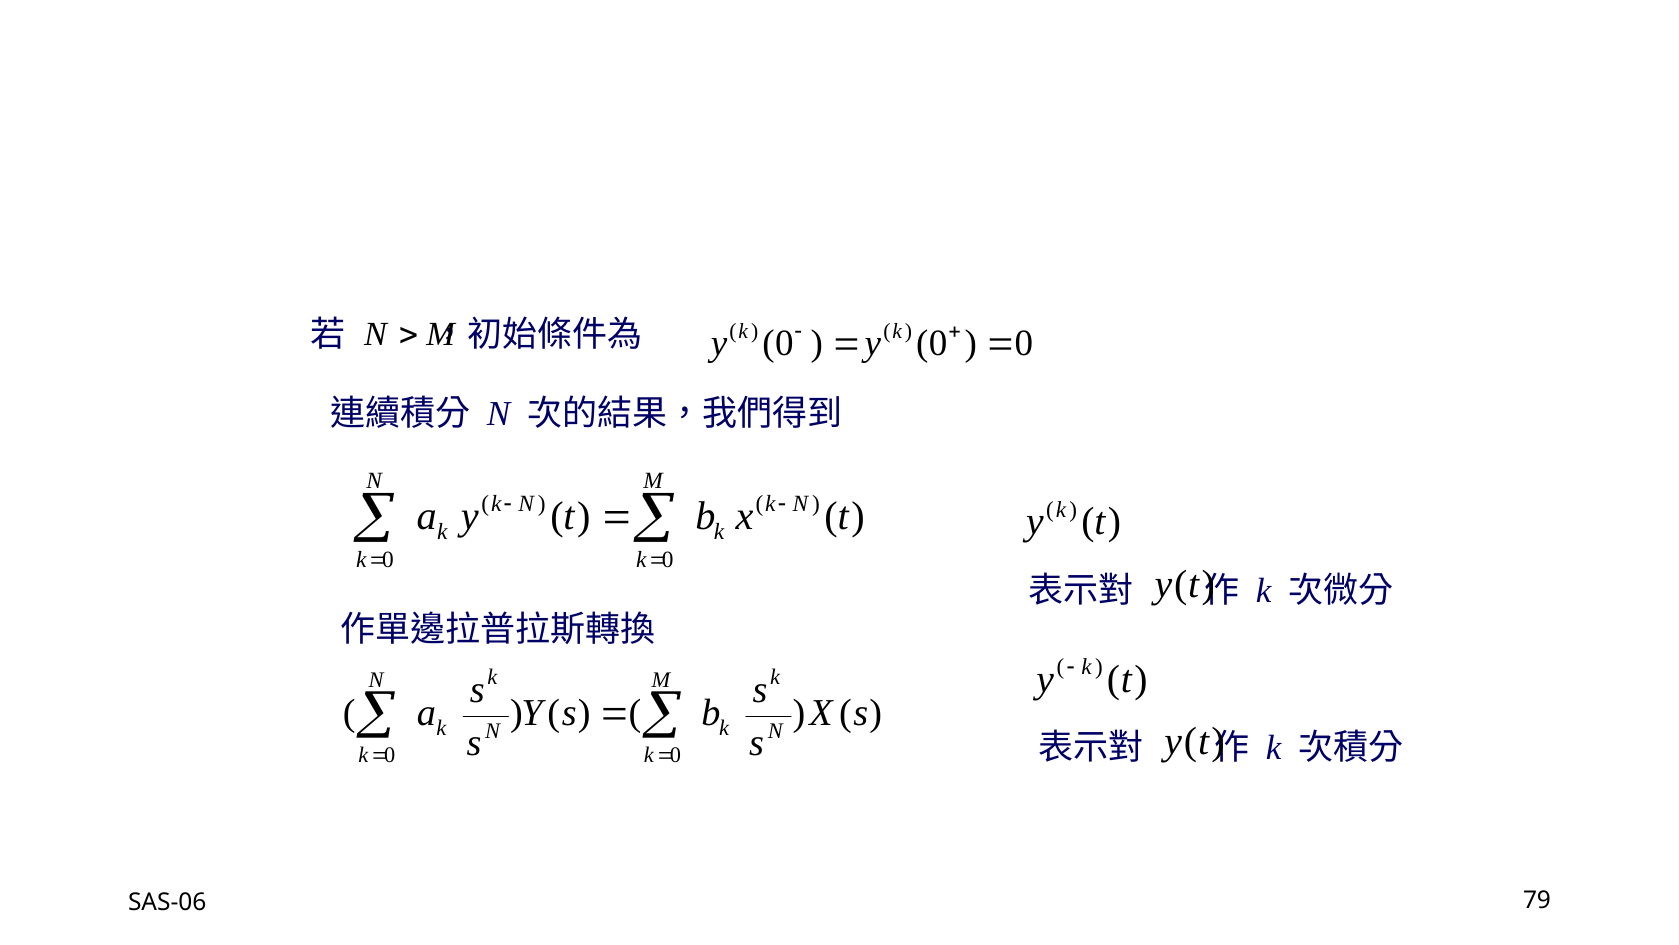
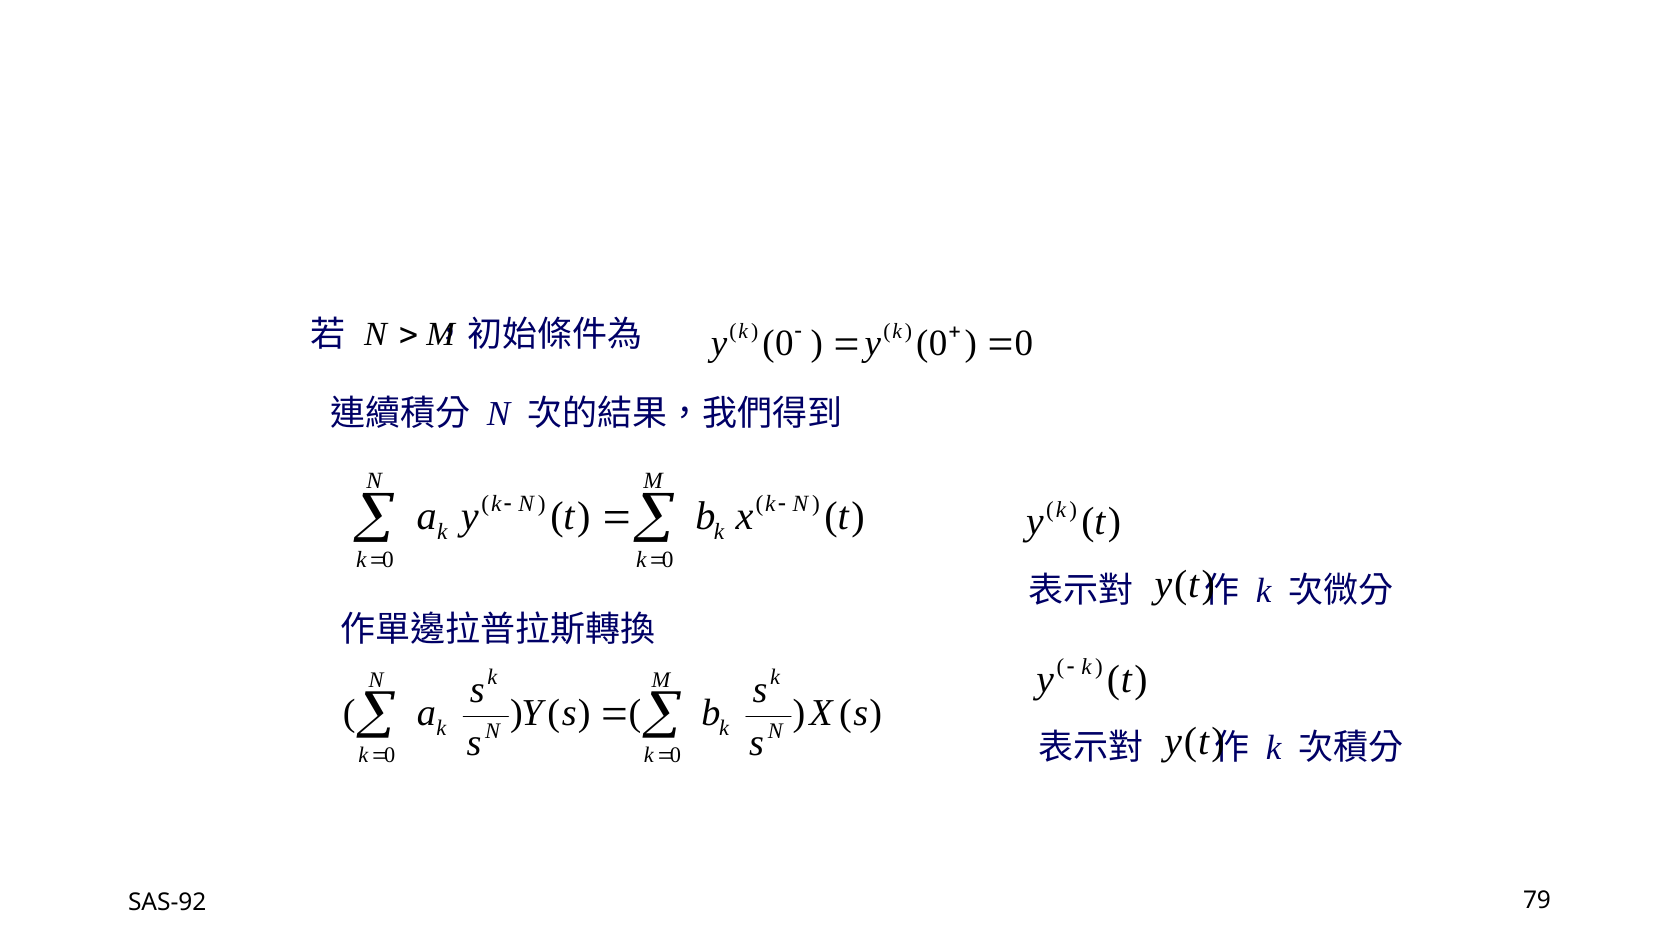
SAS-06: SAS-06 -> SAS-92 (167, 902)
